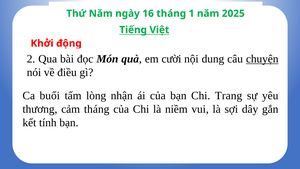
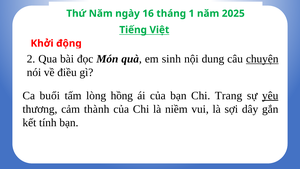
cười: cười -> sinh (171, 59)
nhận: nhận -> hồng (122, 95)
yêu underline: none -> present (270, 95)
cảm tháng: tháng -> thành (97, 109)
